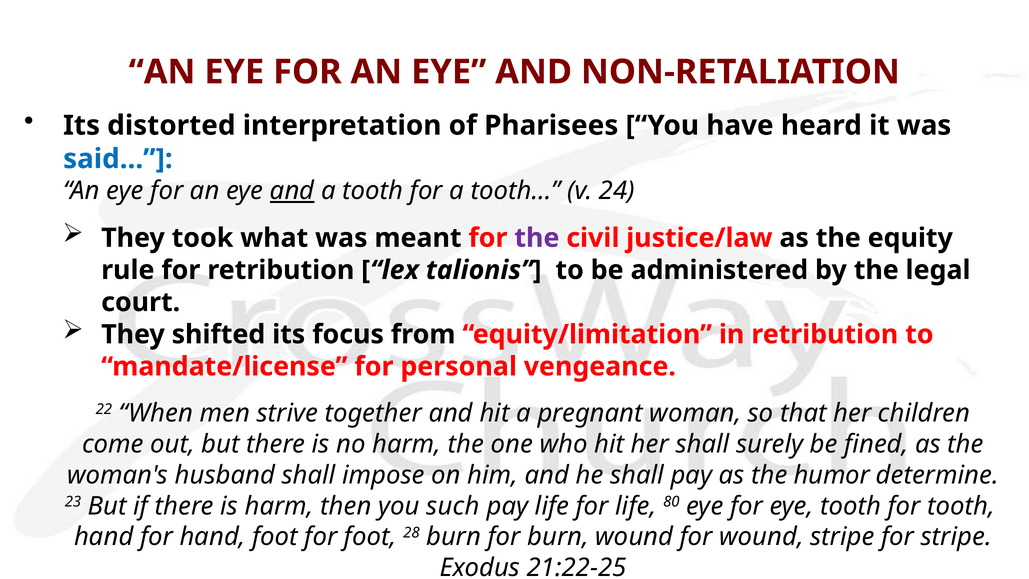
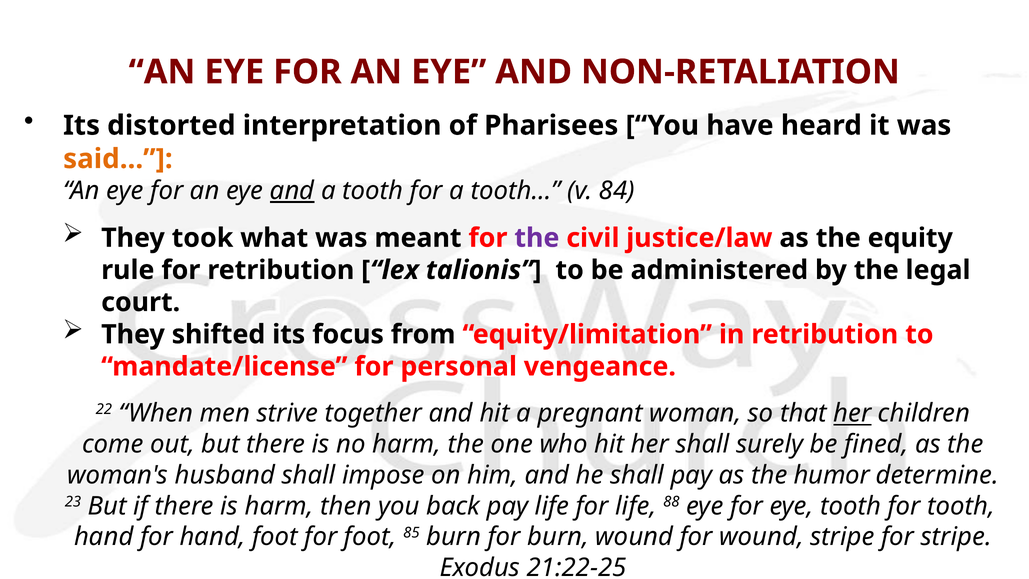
said colour: blue -> orange (118, 159)
24: 24 -> 84 (617, 191)
her underline: none -> present (852, 413)
such: such -> back (453, 506)
80: 80 -> 88 (671, 502)
28: 28 -> 85 (411, 533)
